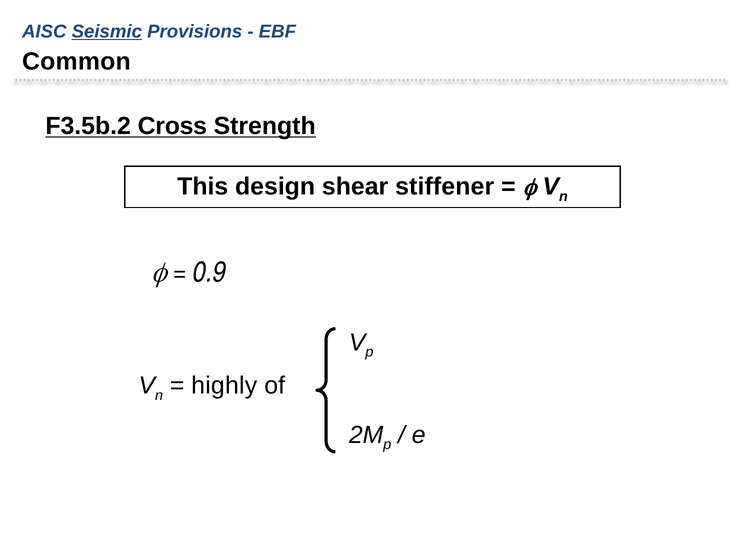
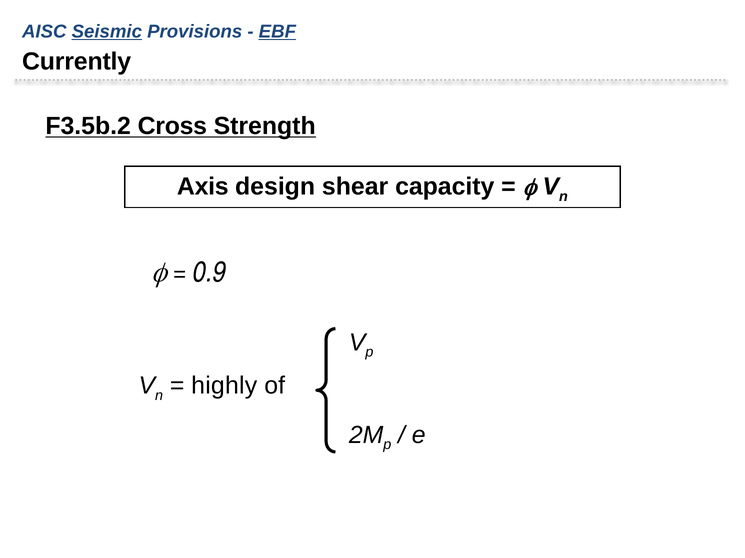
EBF underline: none -> present (277, 32)
Common: Common -> Currently (77, 61)
This: This -> Axis (203, 187)
stiffener: stiffener -> capacity (445, 187)
